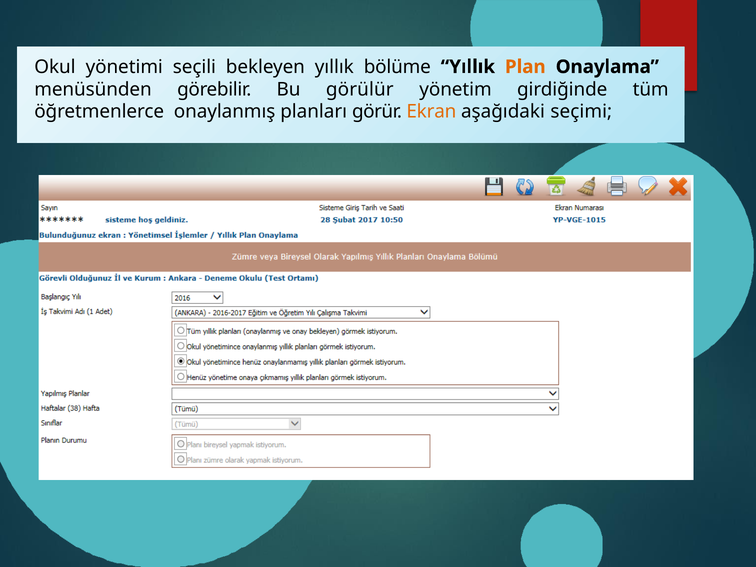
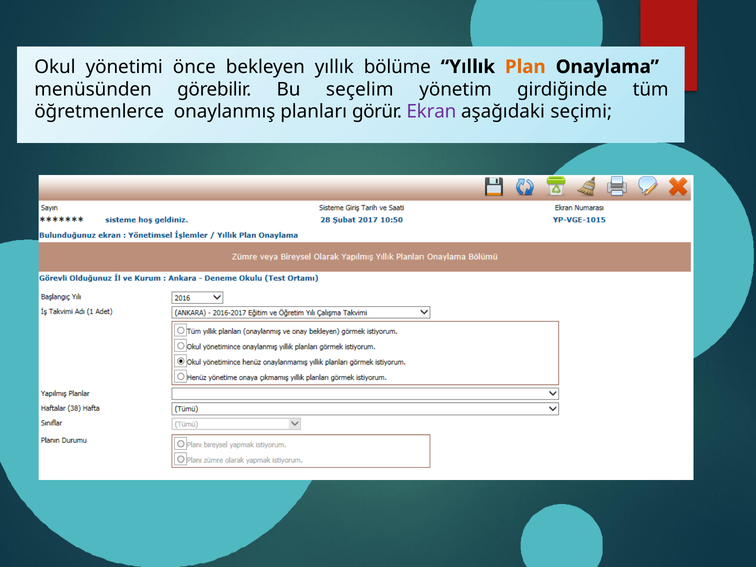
seçili: seçili -> önce (194, 67)
görülür: görülür -> seçelim (360, 89)
Ekran colour: orange -> purple (431, 112)
